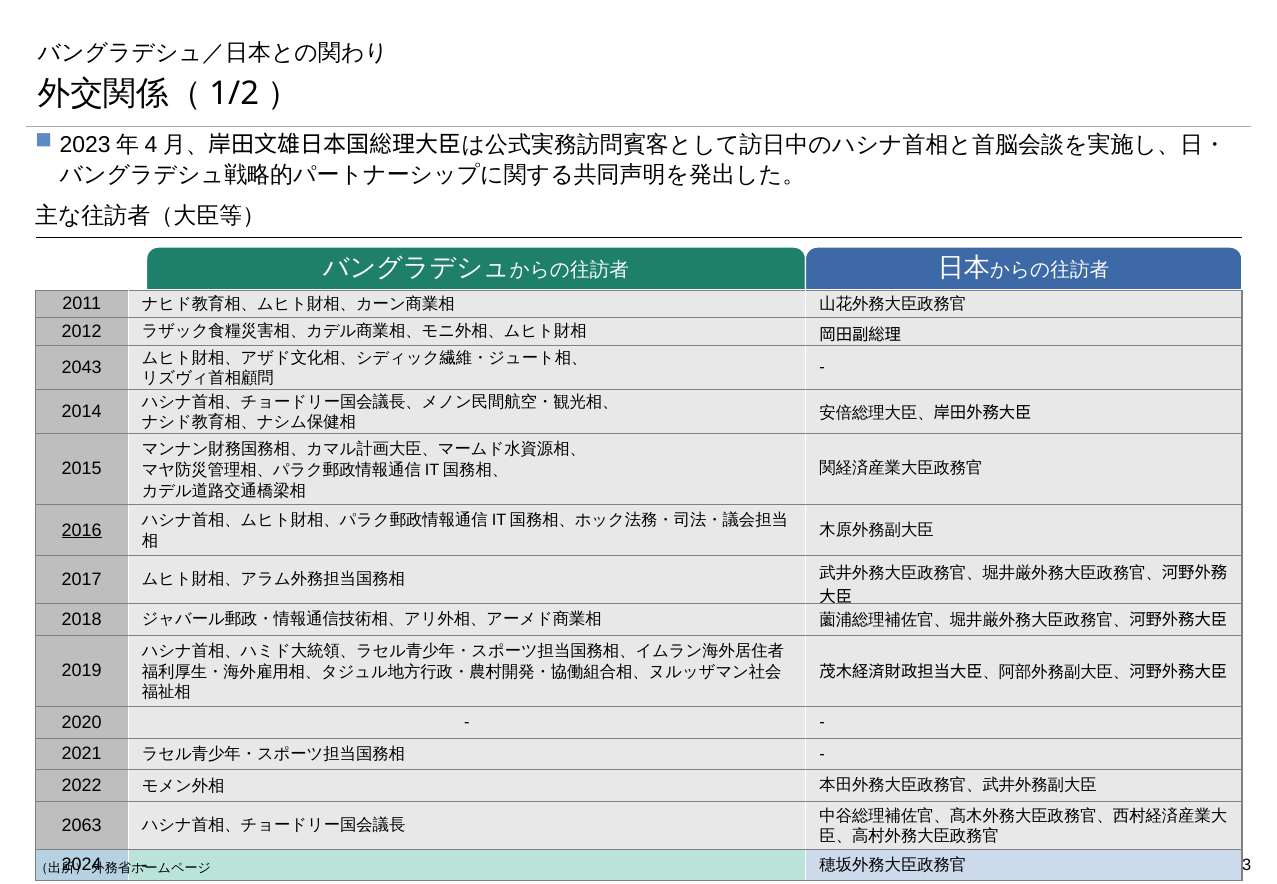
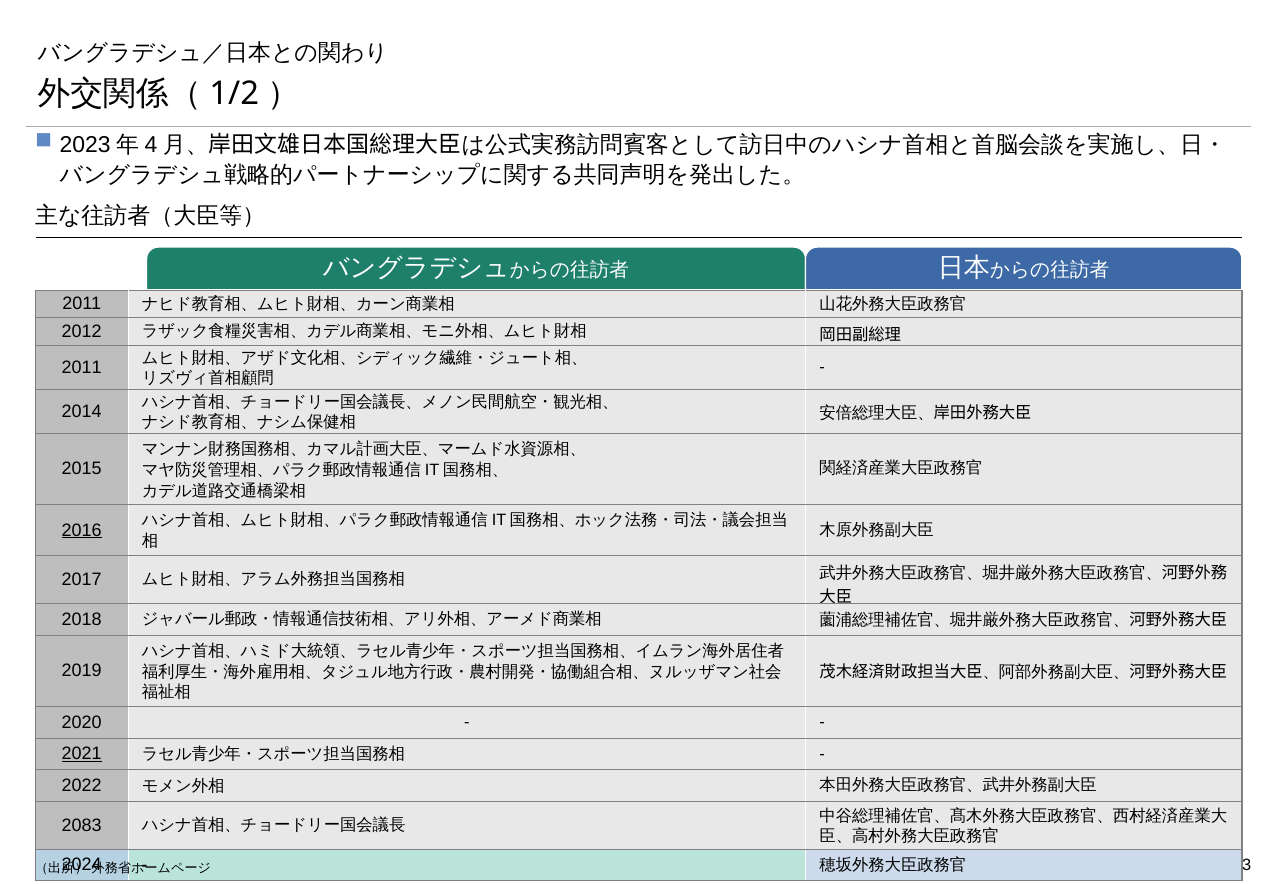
2043: 2043 -> 2011 (82, 368)
2021 underline: none -> present (82, 754)
2063: 2063 -> 2083 (82, 825)
